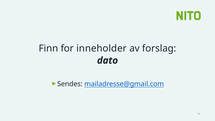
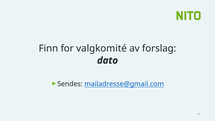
inneholder: inneholder -> valgkomité (102, 48)
